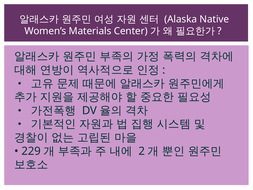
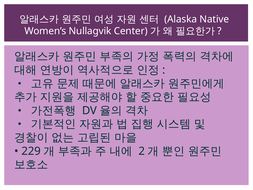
Materials: Materials -> Nullagvik (90, 31)
